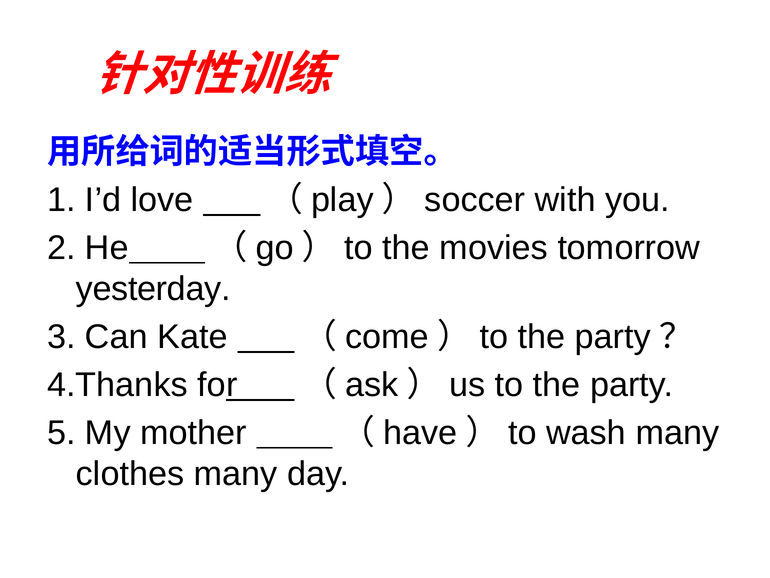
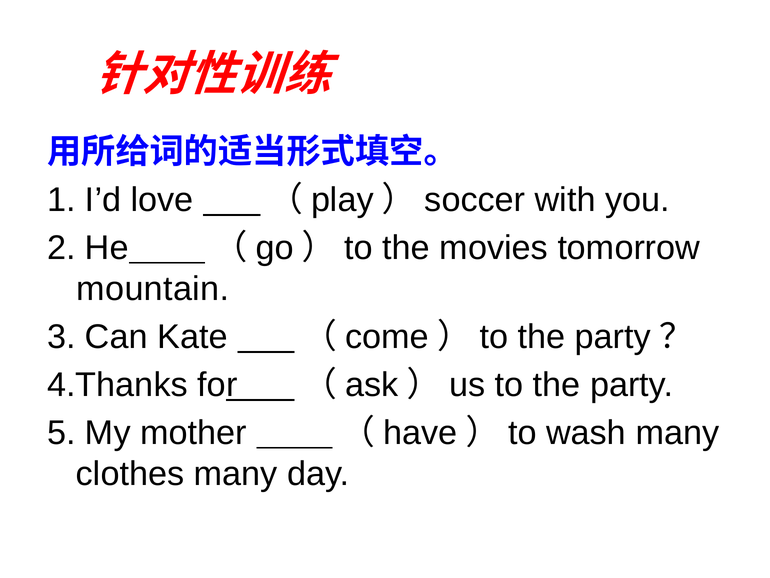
yesterday: yesterday -> mountain (153, 289)
